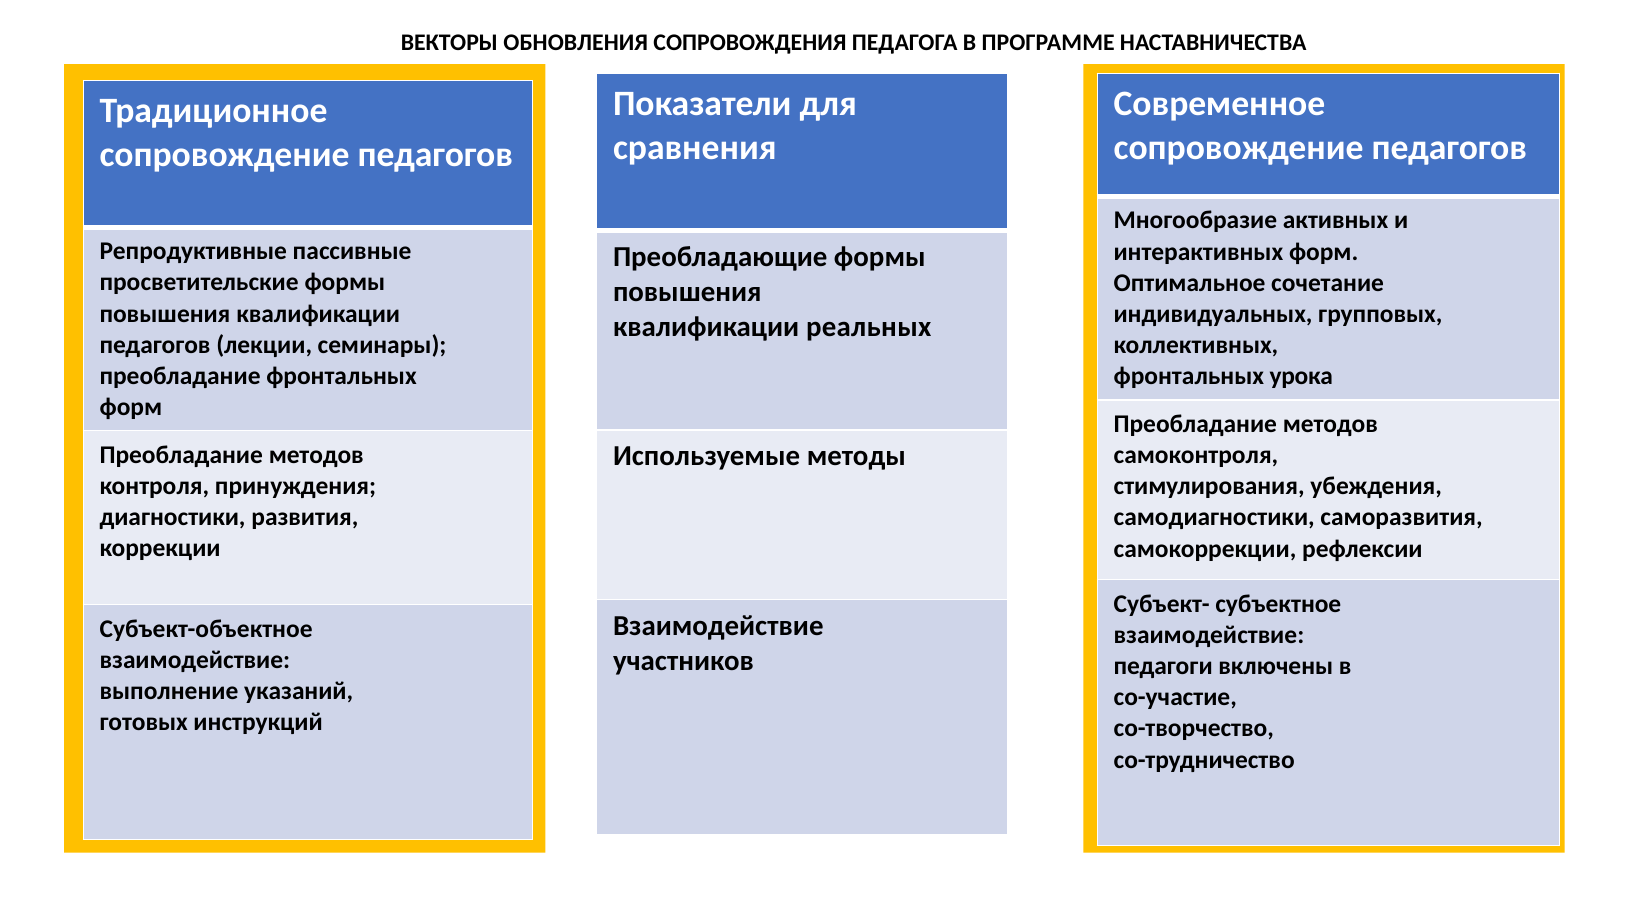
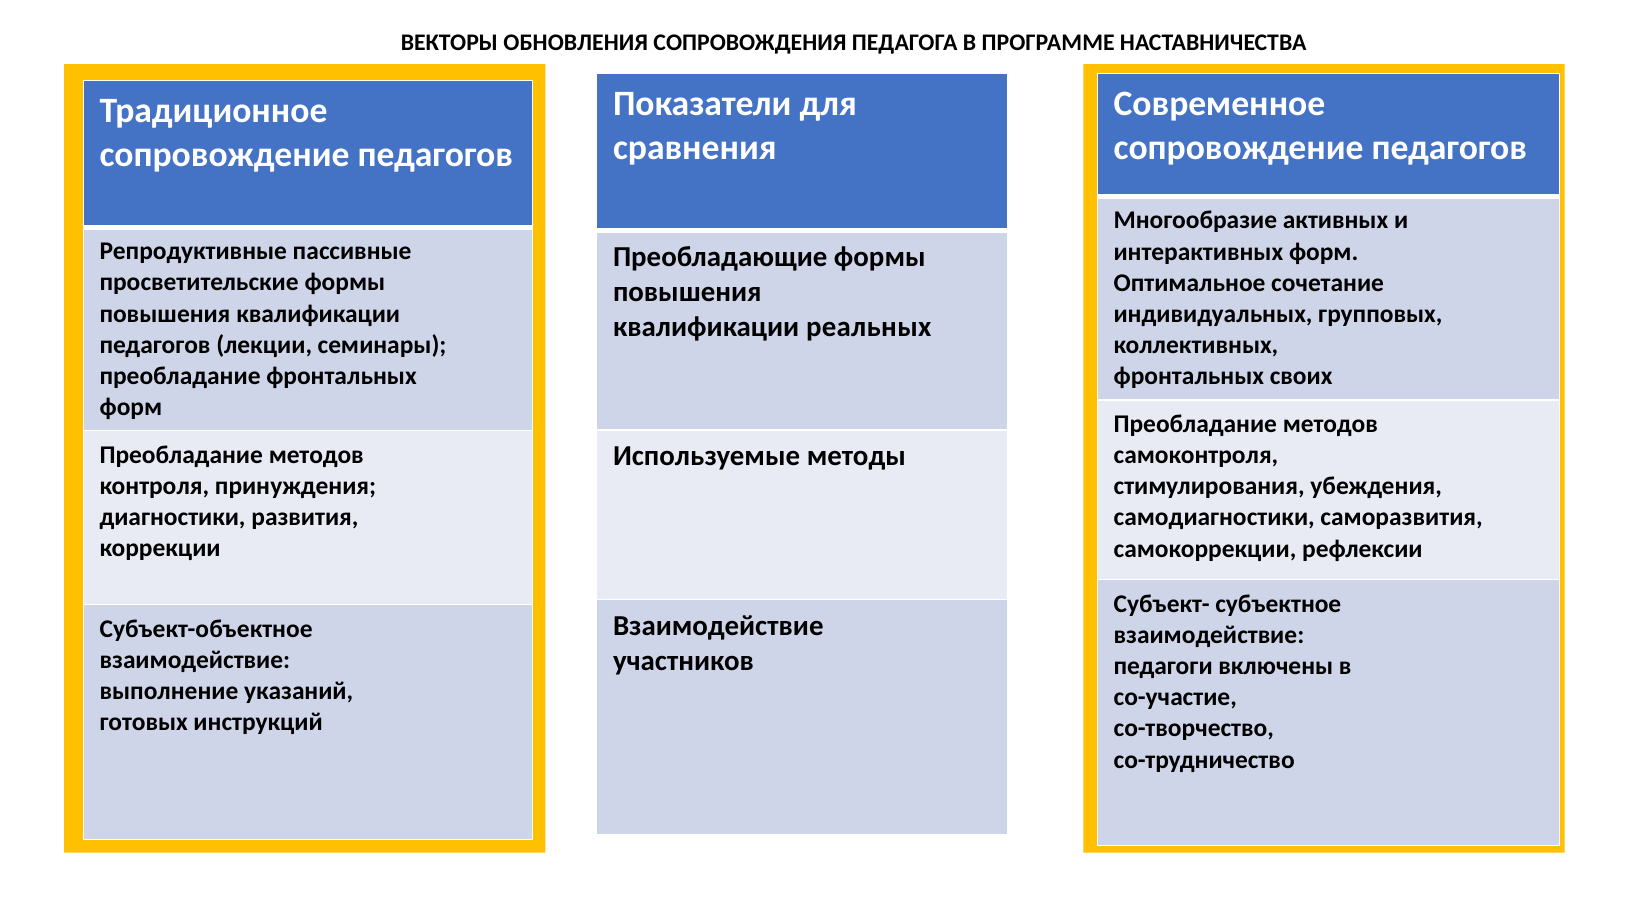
урока: урока -> своих (1301, 376)
